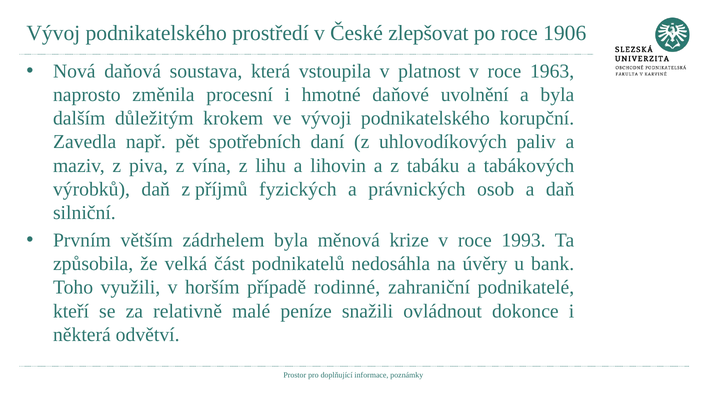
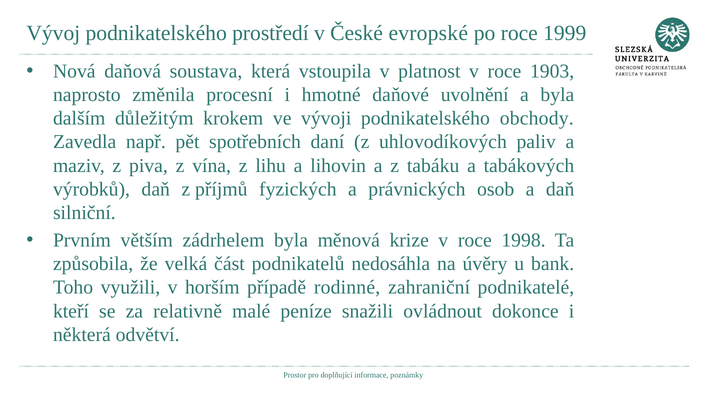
zlepšovat: zlepšovat -> evropské (428, 33)
1906: 1906 -> 1999 (565, 33)
1963: 1963 -> 1903 (552, 71)
korupční: korupční -> obchody (537, 118)
1993: 1993 -> 1998 (524, 240)
